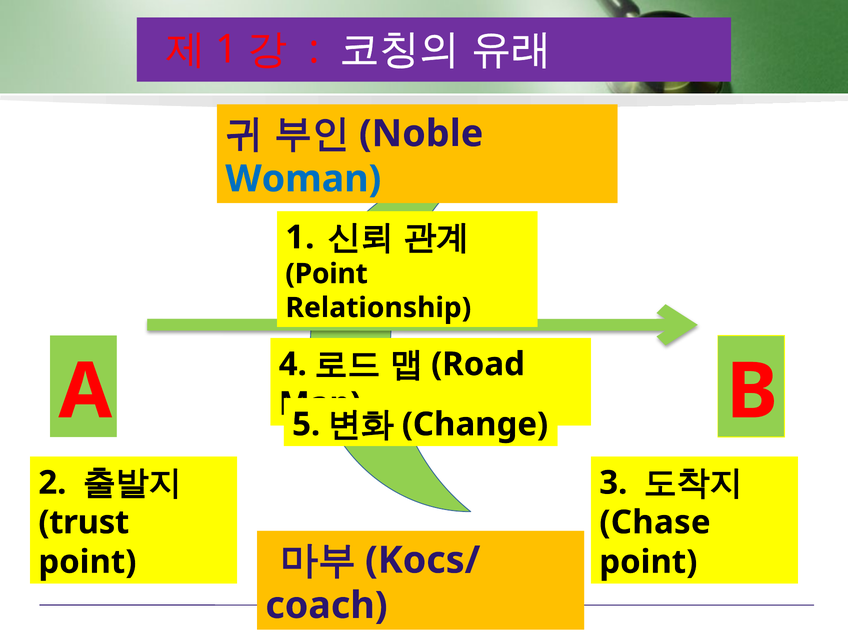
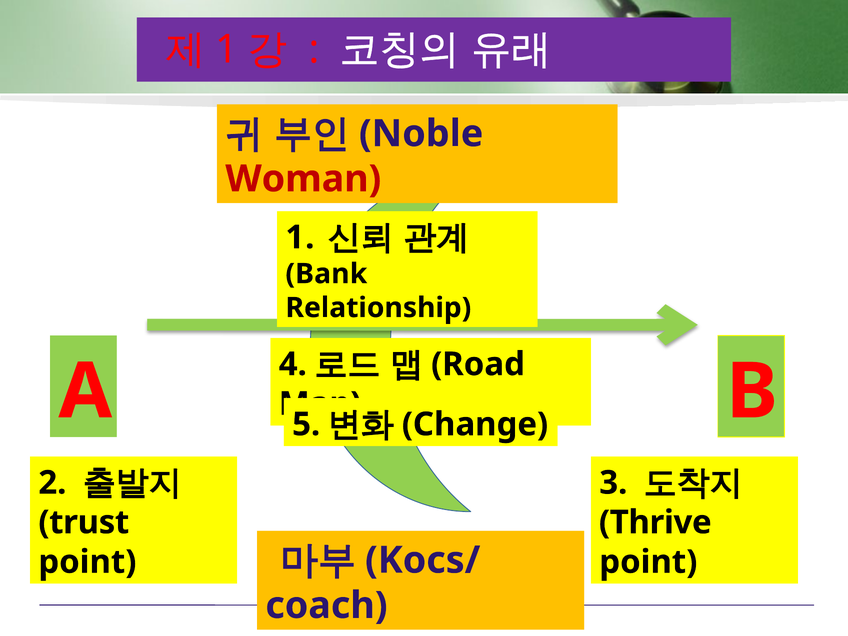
Woman colour: blue -> red (303, 179)
Point: Point -> Bank (326, 274)
Chase: Chase -> Thrive (655, 522)
